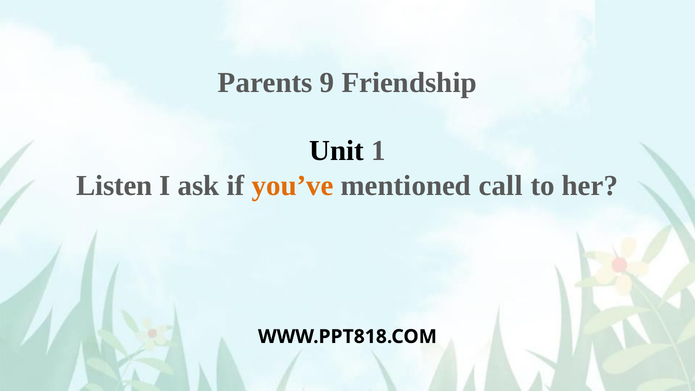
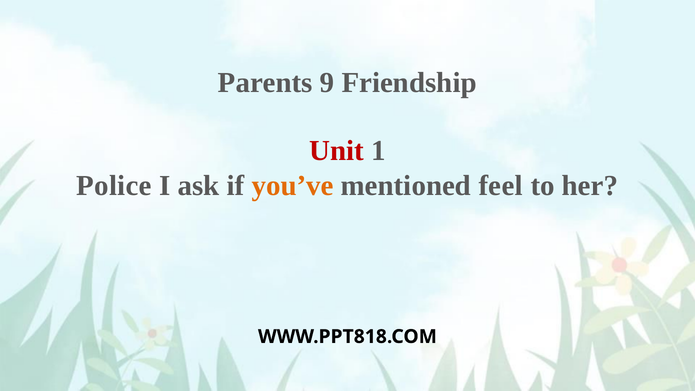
Unit colour: black -> red (337, 151)
Listen: Listen -> Police (114, 185)
call: call -> feel (501, 185)
